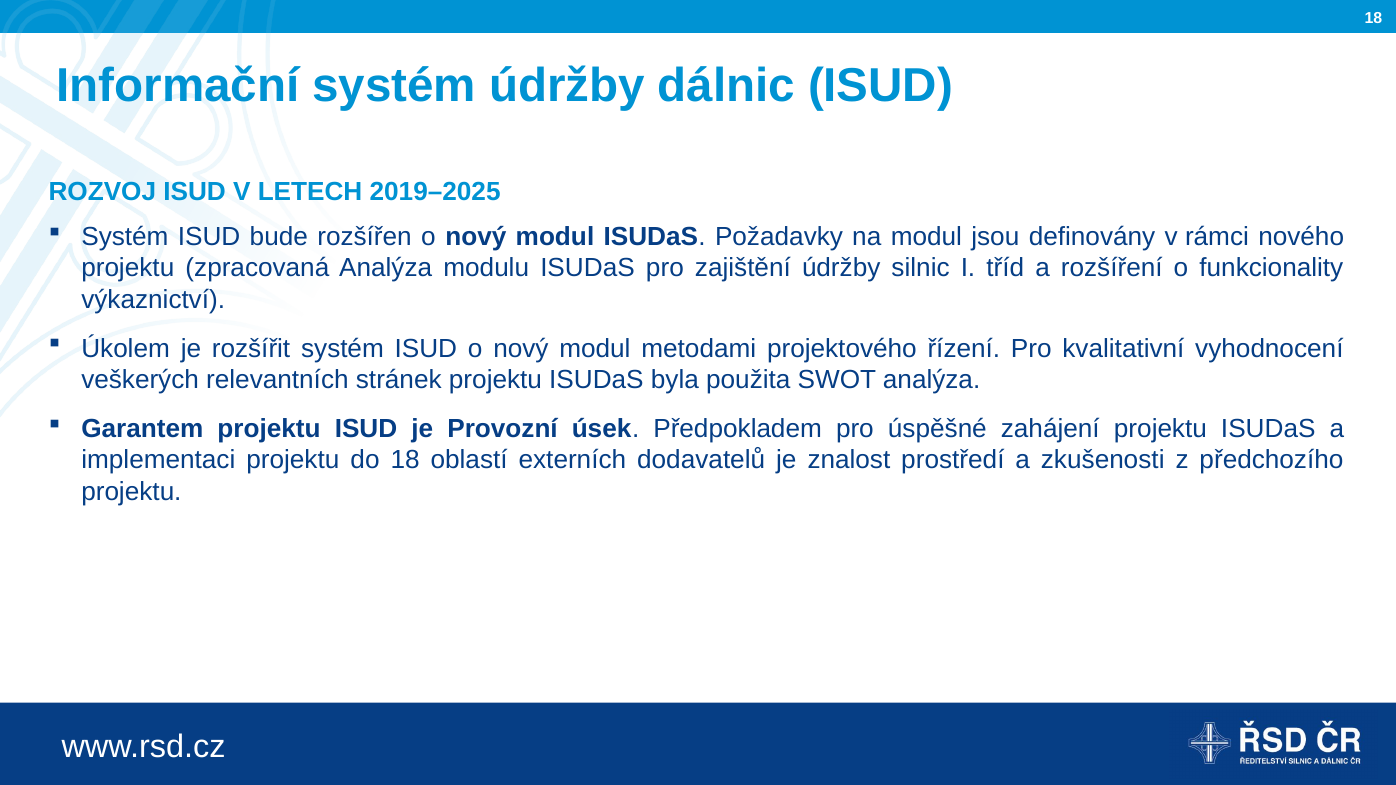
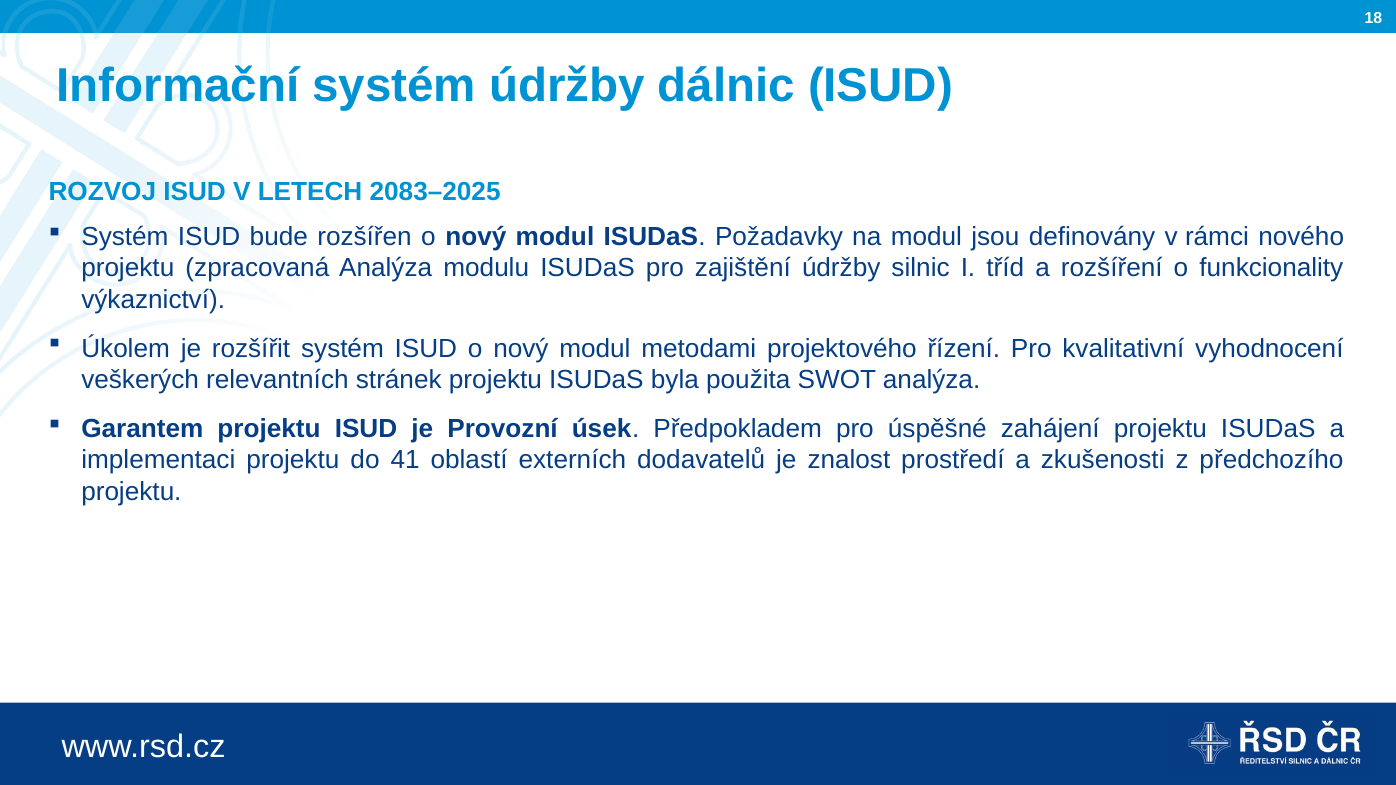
2019–2025: 2019–2025 -> 2083–2025 (435, 192)
do 18: 18 -> 41 (405, 460)
